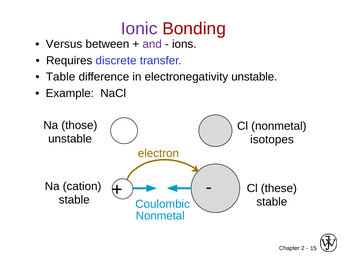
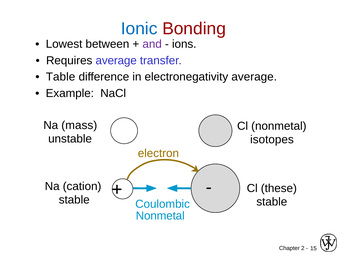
Ionic colour: purple -> blue (139, 29)
Versus: Versus -> Lowest (64, 44)
Requires discrete: discrete -> average (116, 61)
electronegativity unstable: unstable -> average (254, 77)
those: those -> mass (79, 125)
